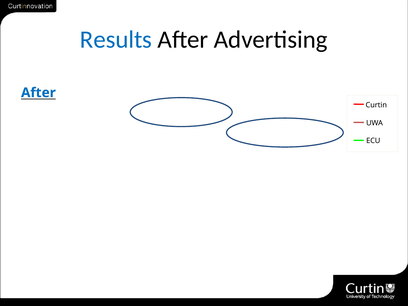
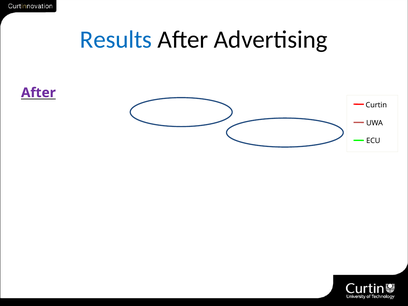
After colour: blue -> purple (38, 93)
